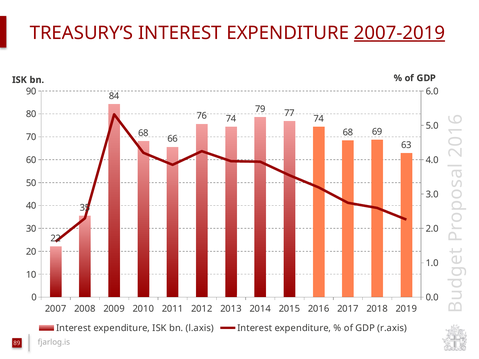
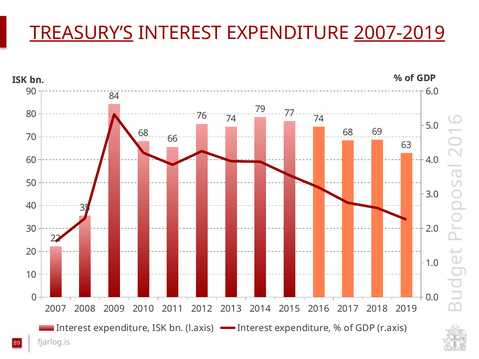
TREASURY’S underline: none -> present (81, 33)
